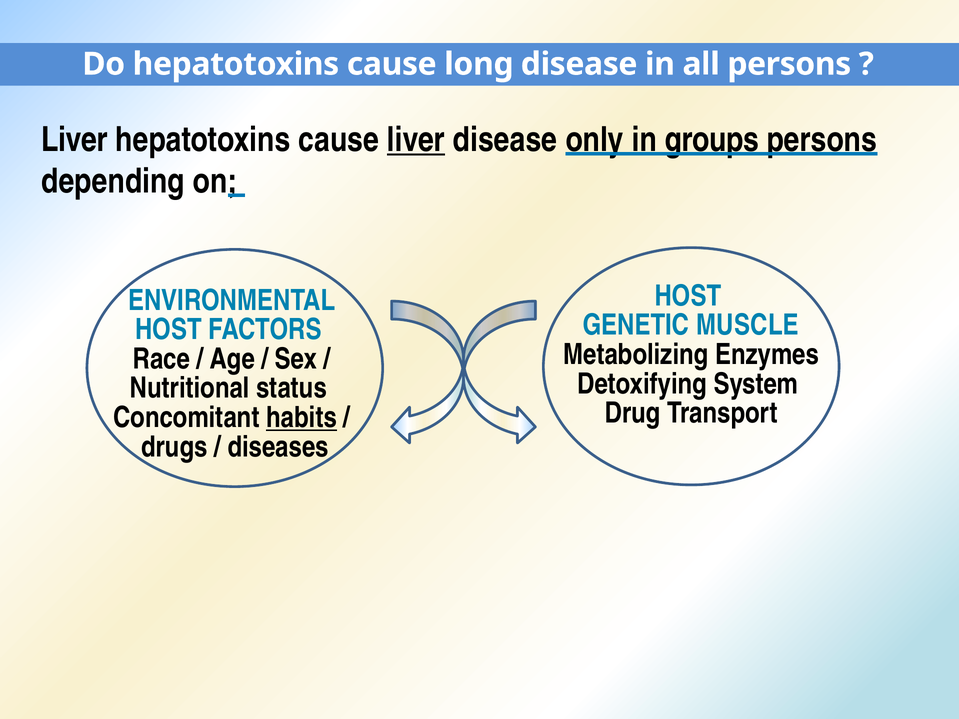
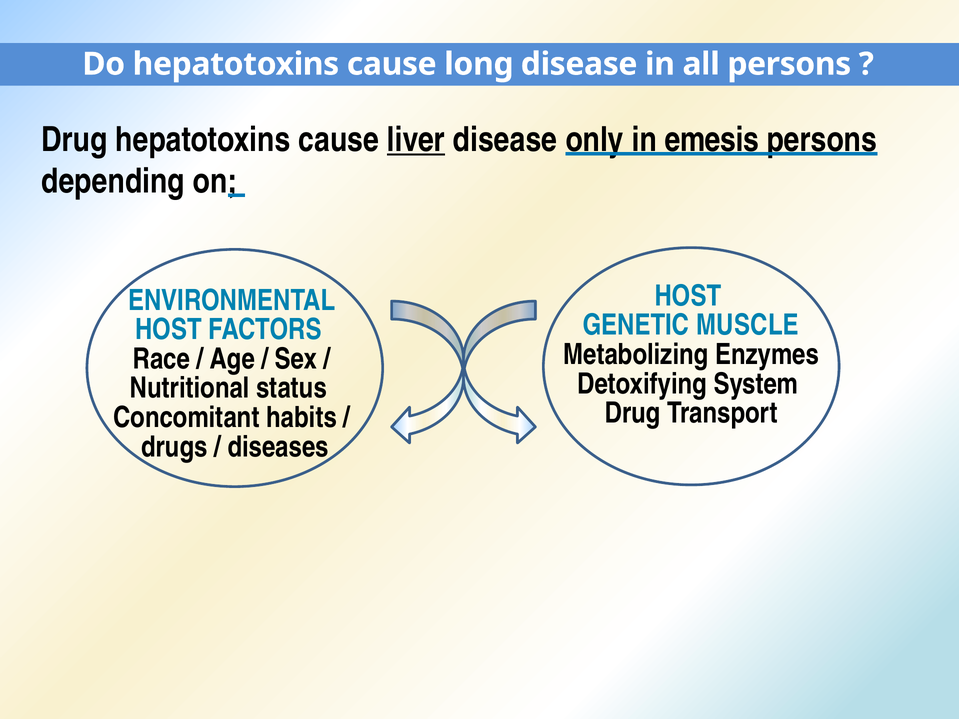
Liver: Liver -> Drug (74, 140)
groups: groups -> emesis (712, 140)
habits underline: present -> none (302, 418)
